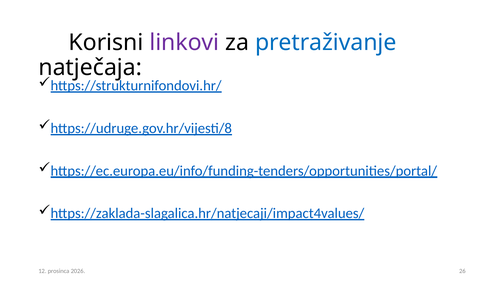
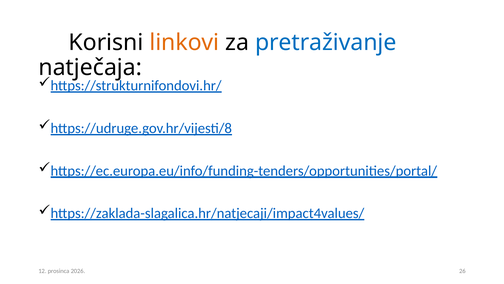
linkovi colour: purple -> orange (184, 42)
